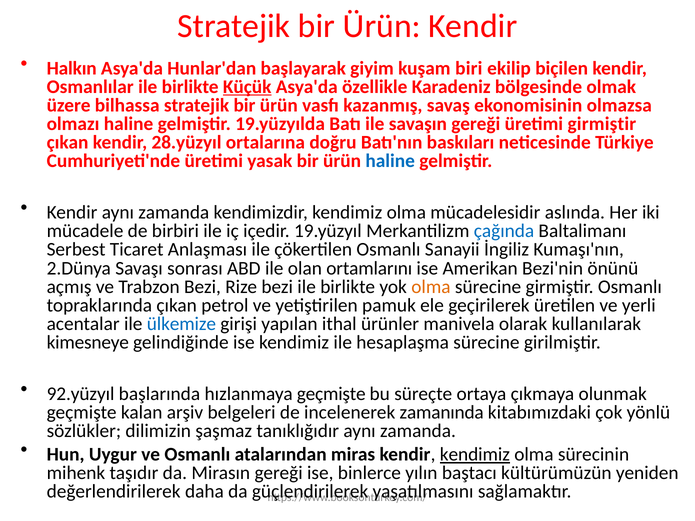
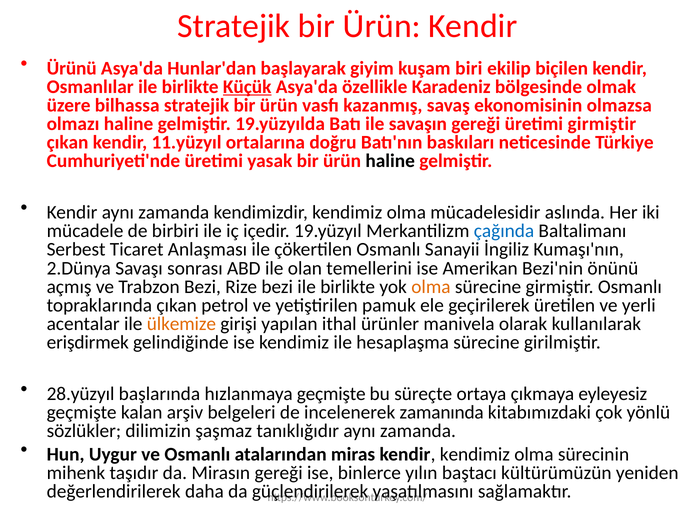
Halkın: Halkın -> Ürünü (72, 68)
28.yüzyıl: 28.yüzyıl -> 11.yüzyıl (187, 143)
haline colour: blue -> black (390, 161)
ortamlarını: ortamlarını -> temellerini (369, 268)
ülkemize colour: blue -> orange (181, 324)
kimesneye: kimesneye -> erişdirmek (88, 342)
92.yüzyıl: 92.yüzyıl -> 28.yüzyıl (81, 394)
olunmak: olunmak -> eyleyesiz (613, 394)
kendimiz underline: present -> none (475, 455)
